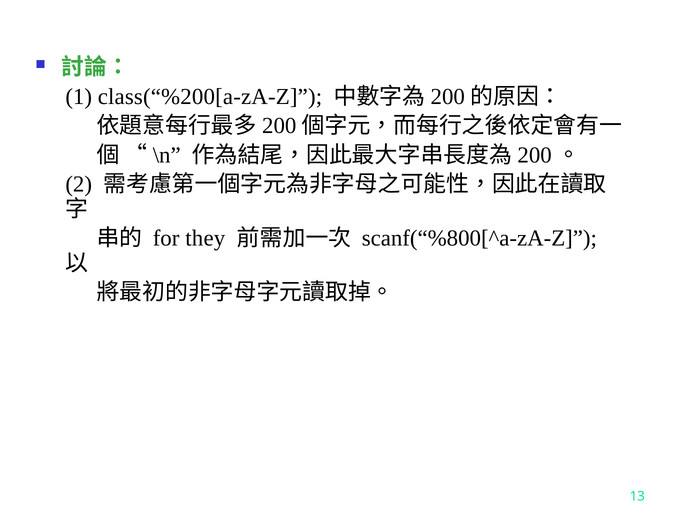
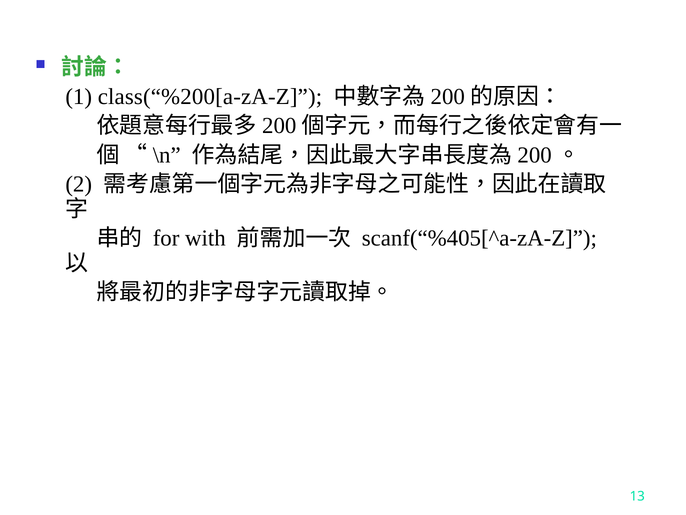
they: they -> with (205, 238)
scanf(“%800[^a-zA-Z: scanf(“%800[^a-zA-Z -> scanf(“%405[^a-zA-Z (479, 238)
